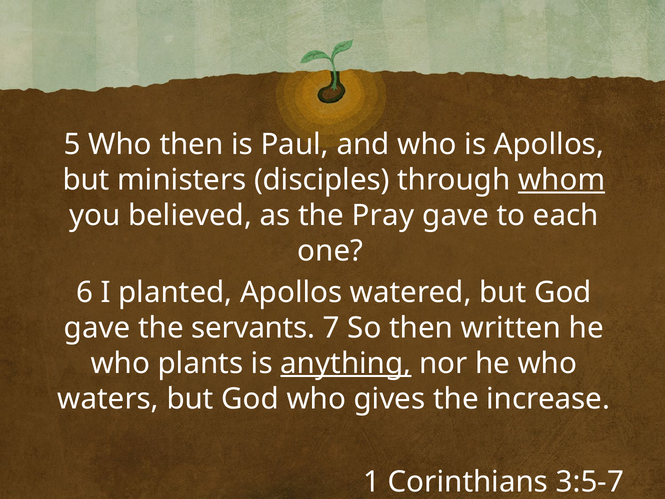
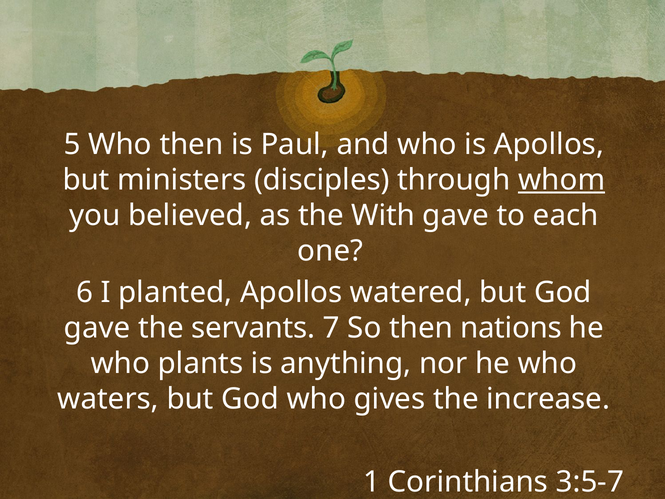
Pray: Pray -> With (383, 215)
written: written -> nations (511, 328)
anything underline: present -> none (346, 363)
